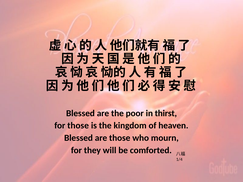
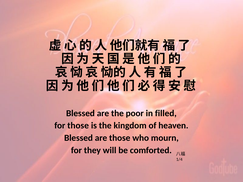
thirst: thirst -> filled (166, 113)
